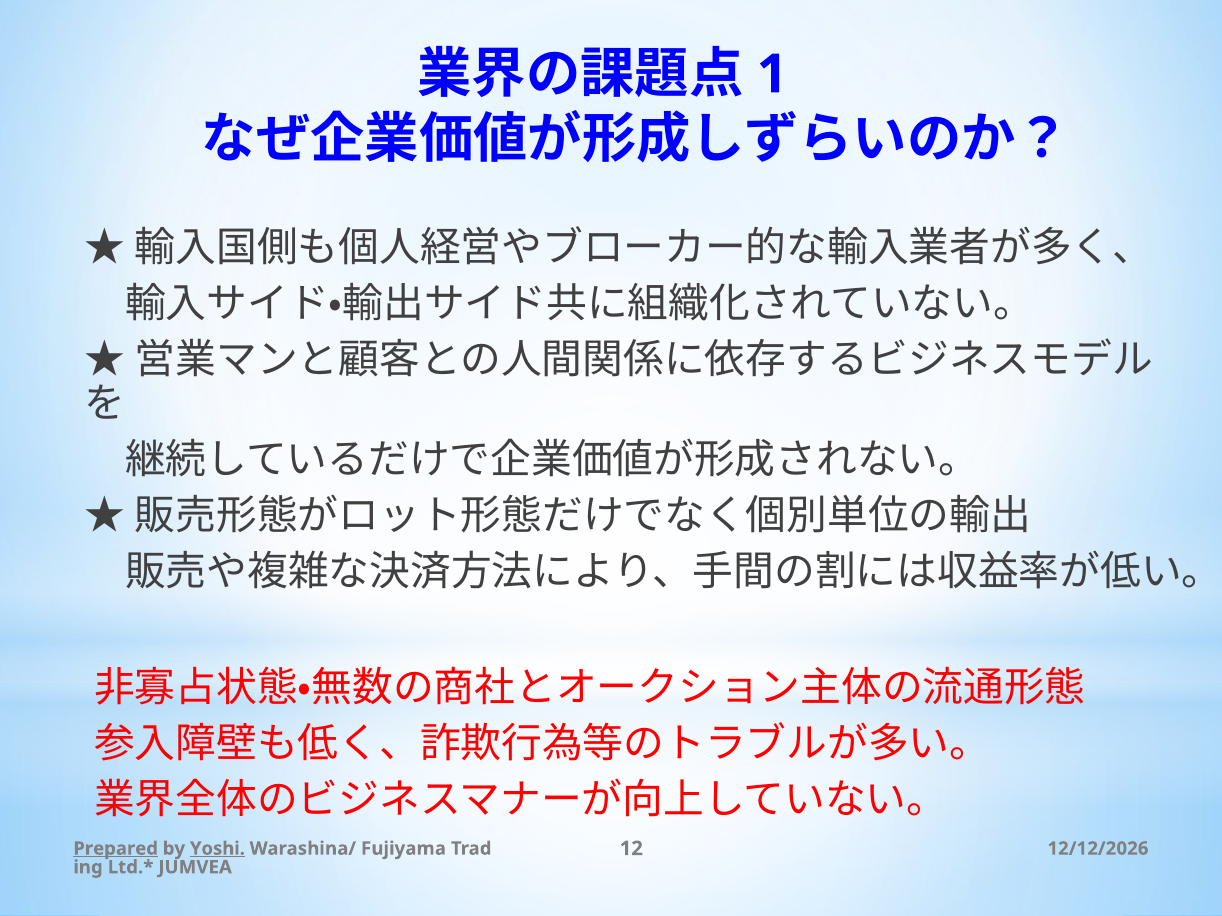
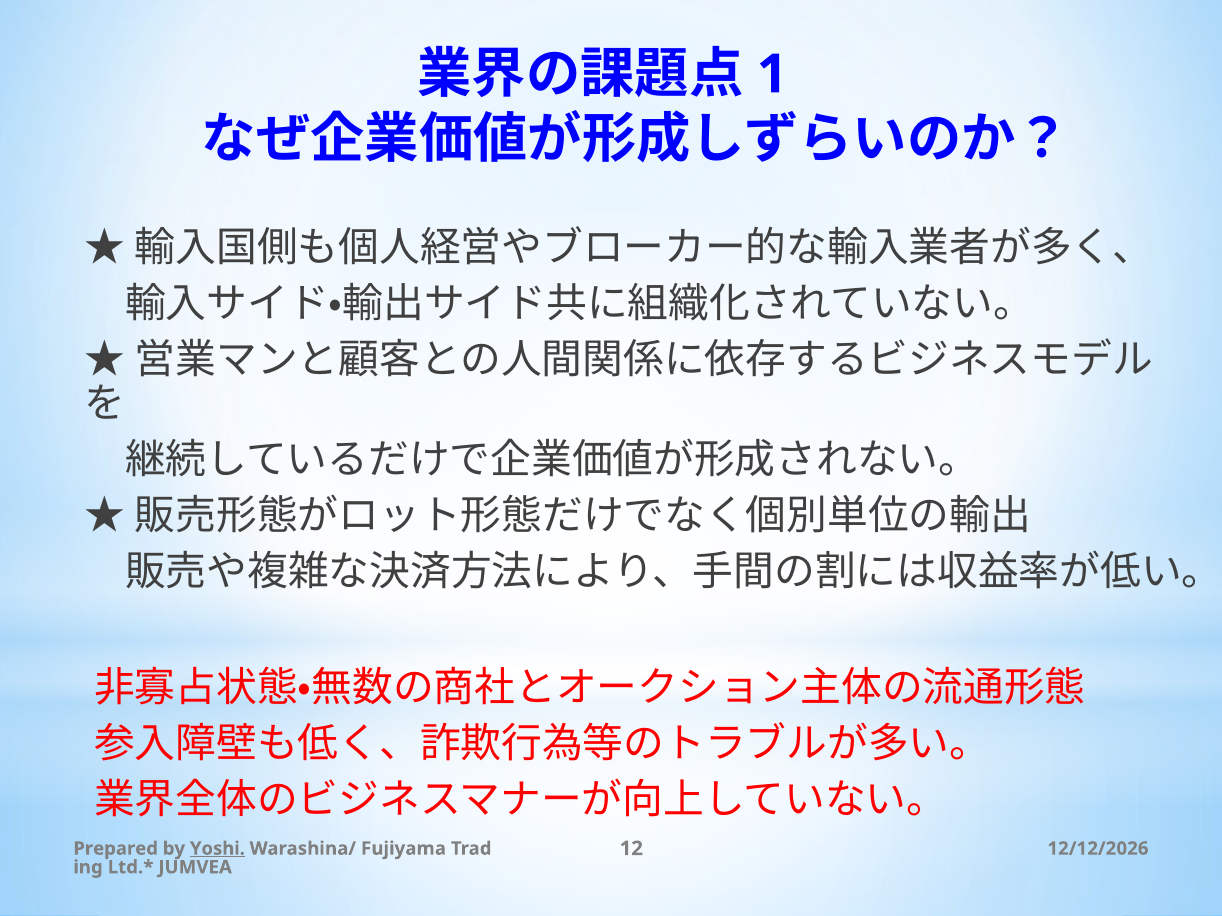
Prepared underline: present -> none (116, 849)
